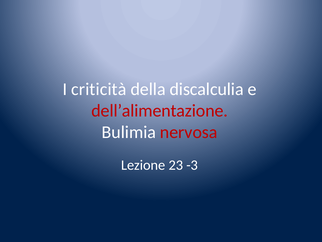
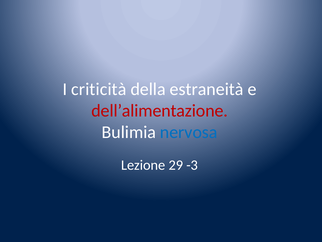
discalculia: discalculia -> estraneità (207, 89)
nervosa colour: red -> blue (189, 132)
23: 23 -> 29 (176, 165)
